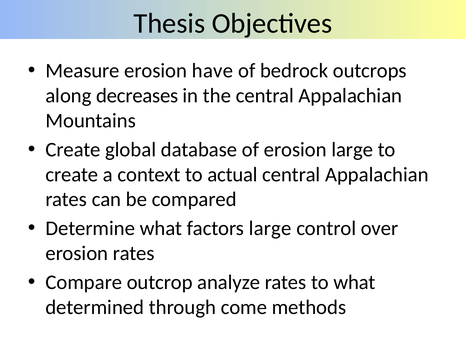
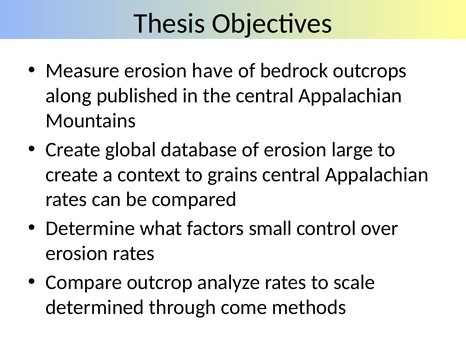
decreases: decreases -> published (137, 95)
actual: actual -> grains (232, 174)
factors large: large -> small (270, 228)
to what: what -> scale (354, 282)
